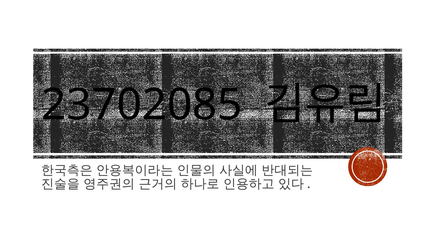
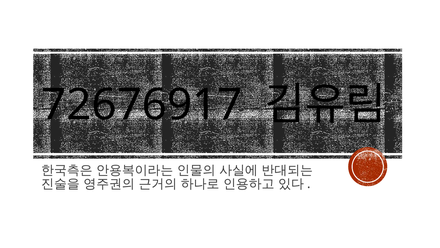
23702085: 23702085 -> 72676917 (142, 105)
